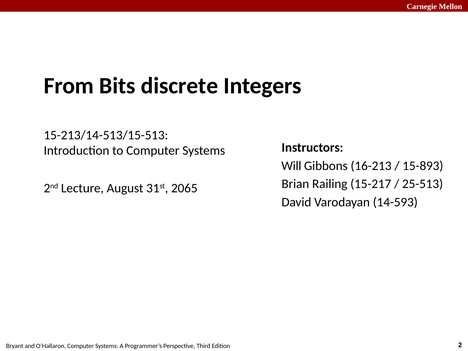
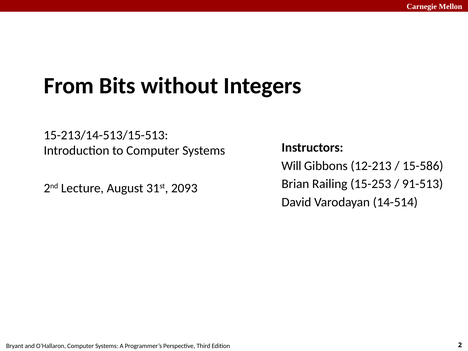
discrete: discrete -> without (179, 86)
16-213: 16-213 -> 12-213 (371, 166)
15-893: 15-893 -> 15-586 (423, 166)
15-217: 15-217 -> 15-253 (371, 184)
25-513: 25-513 -> 91-513 (423, 184)
2065: 2065 -> 2093 (184, 188)
14-593: 14-593 -> 14-514 (395, 202)
